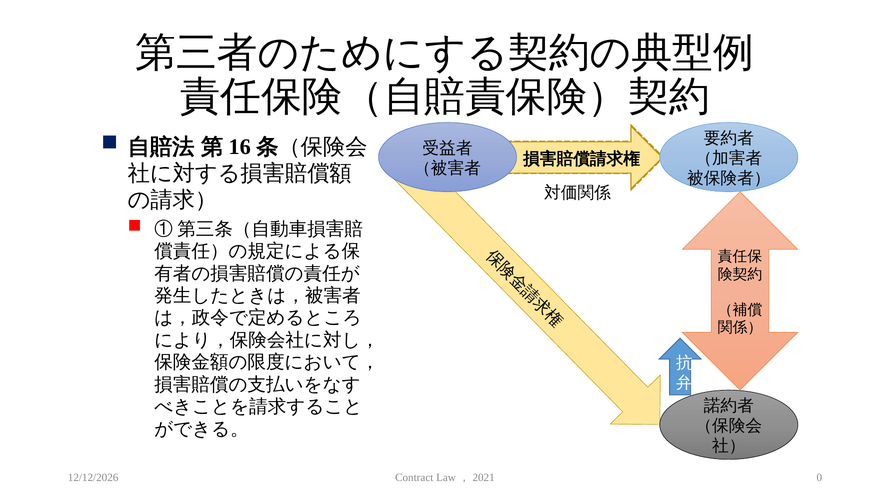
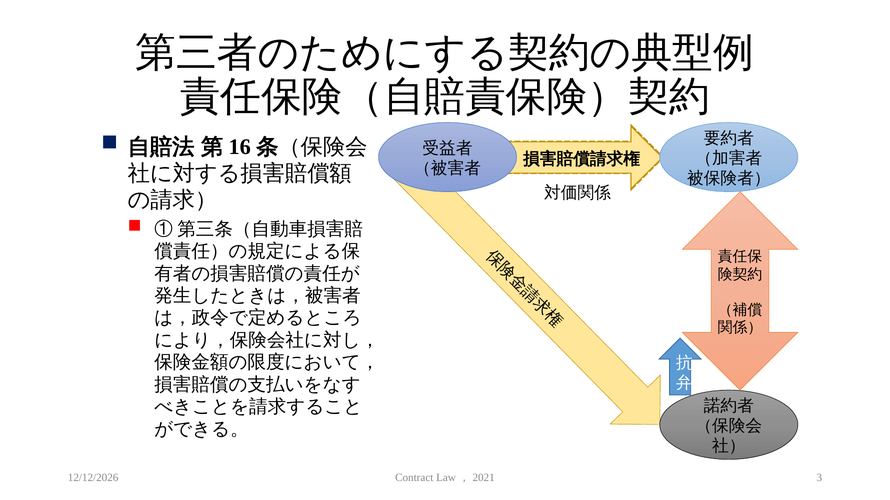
0: 0 -> 3 (819, 478)
